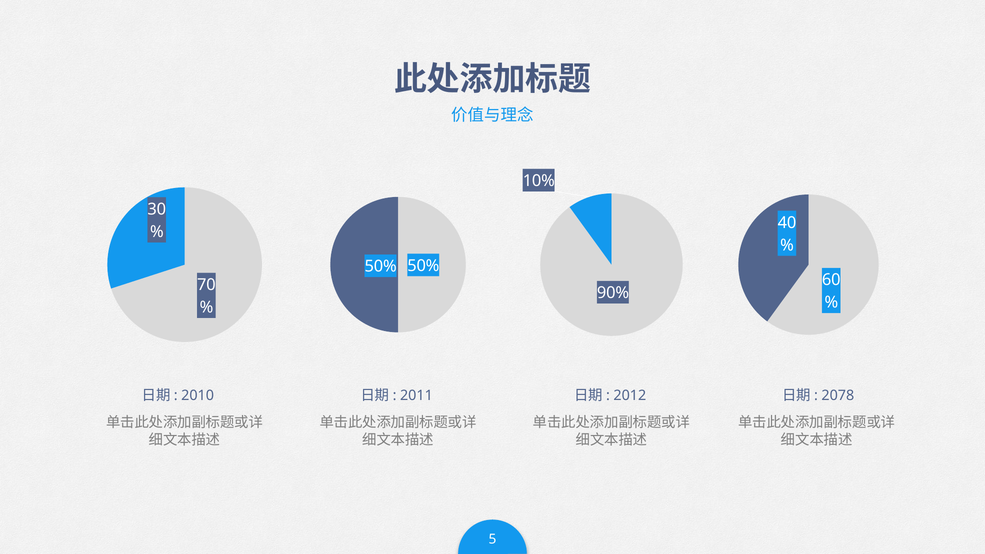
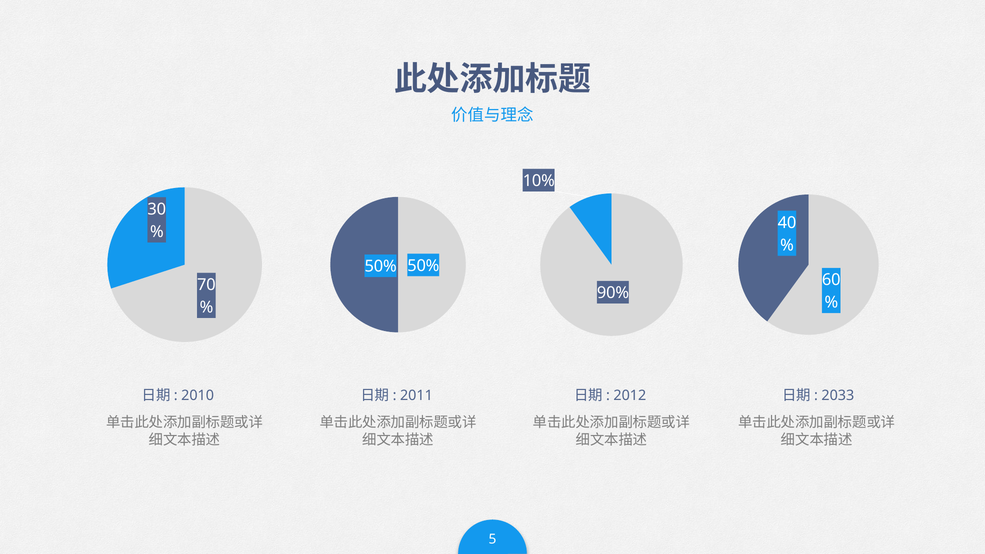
2078: 2078 -> 2033 (838, 396)
